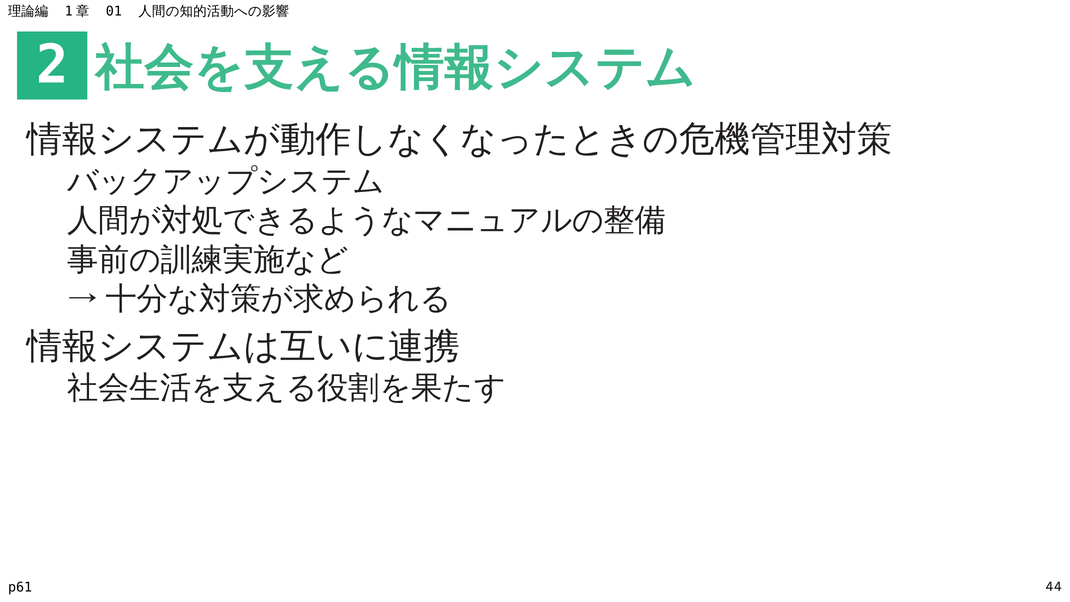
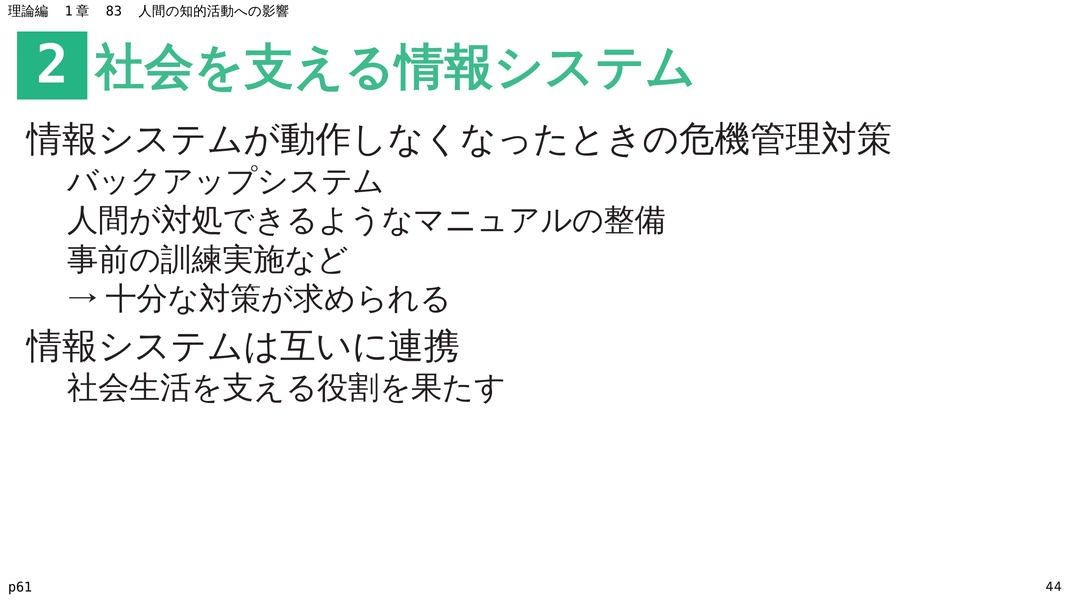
01: 01 -> 83 (114, 11)
